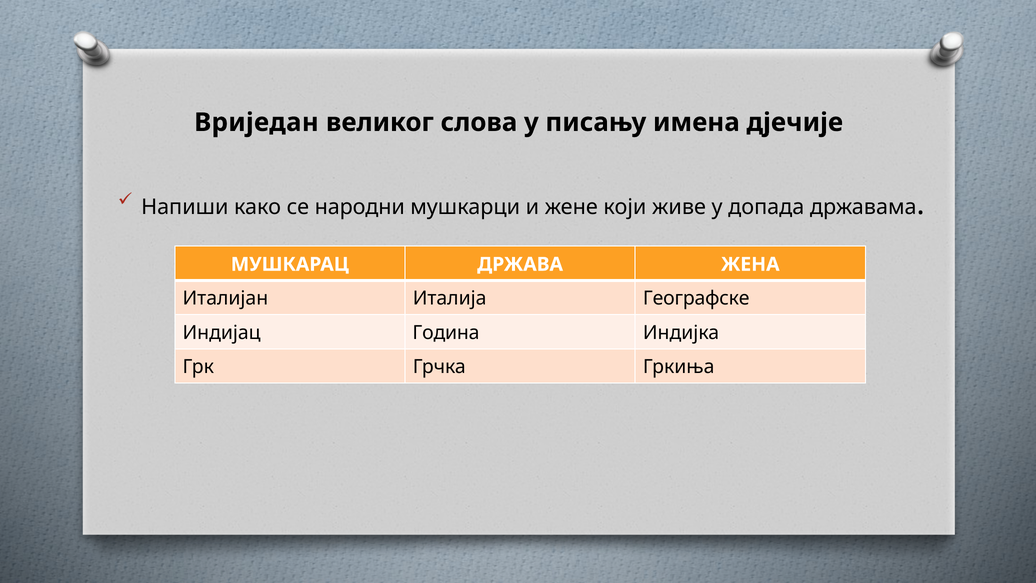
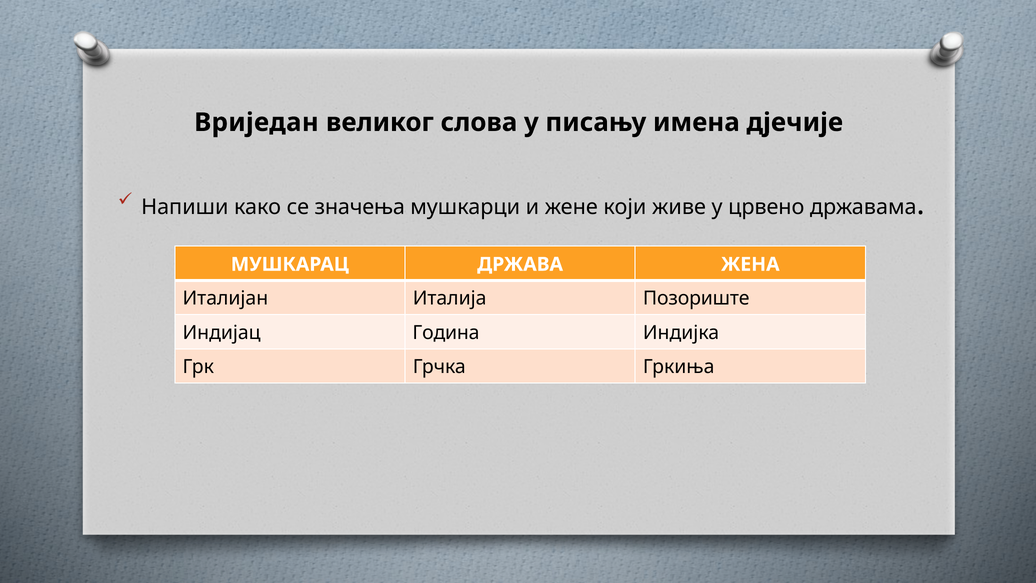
народни: народни -> значења (360, 207)
допада: допада -> црвено (766, 207)
Географске: Географске -> Позориште (696, 298)
